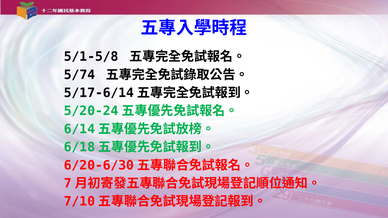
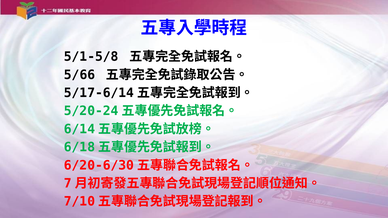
5/74: 5/74 -> 5/66 (80, 75)
